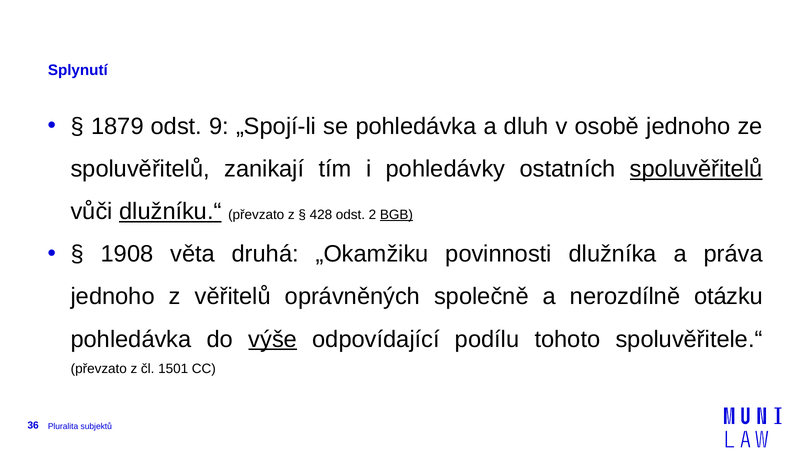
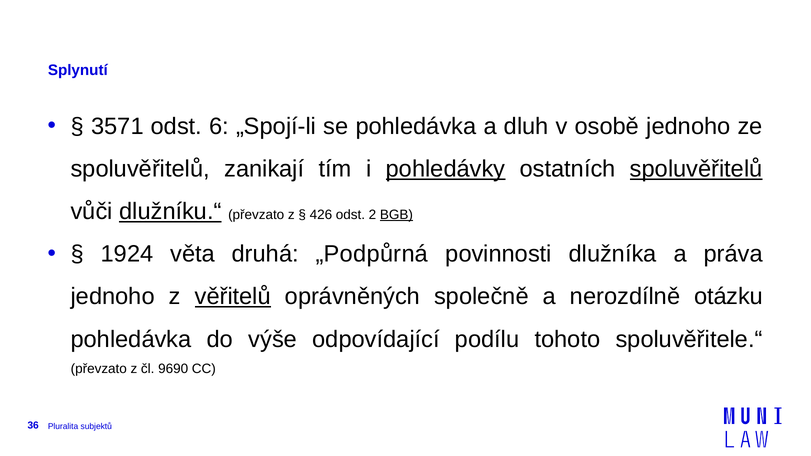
1879: 1879 -> 3571 (117, 126)
9: 9 -> 6 (219, 126)
pohledávky underline: none -> present (446, 169)
428: 428 -> 426 (321, 215)
1908: 1908 -> 1924 (127, 254)
„Okamžiku: „Okamžiku -> „Podpůrná (372, 254)
věřitelů underline: none -> present (233, 297)
výše underline: present -> none (273, 339)
1501: 1501 -> 9690 (173, 369)
